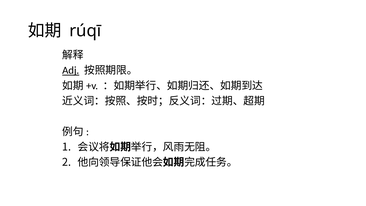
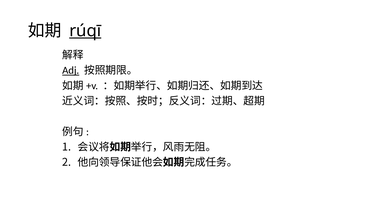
rúqī underline: none -> present (85, 31)
